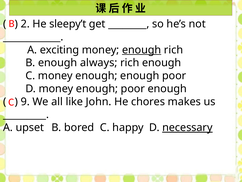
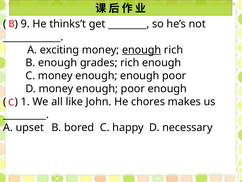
2: 2 -> 9 (25, 24)
sleepy’t: sleepy’t -> thinks’t (68, 24)
always: always -> grades (99, 63)
9: 9 -> 1 (25, 101)
necessary underline: present -> none (187, 127)
